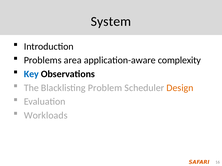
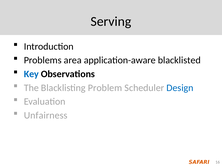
System: System -> Serving (111, 21)
complexity: complexity -> blacklisted (179, 60)
Design colour: orange -> blue (180, 88)
Workloads: Workloads -> Unfairness (46, 116)
